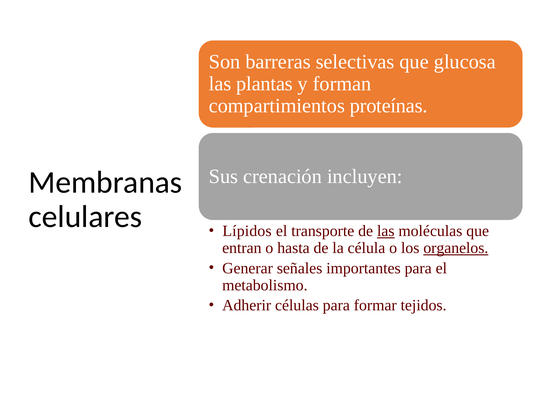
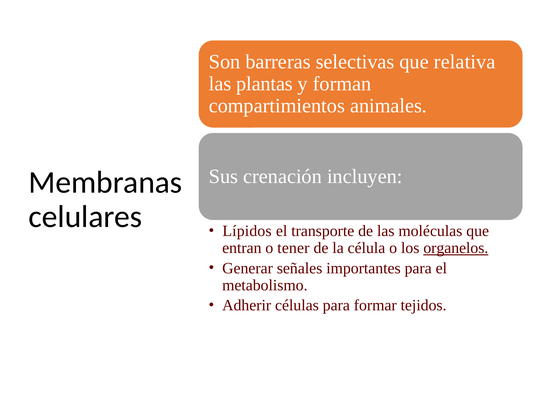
glucosa: glucosa -> relativa (465, 62)
proteínas: proteínas -> animales (389, 106)
las underline: present -> none (386, 231)
hasta: hasta -> tener (293, 248)
